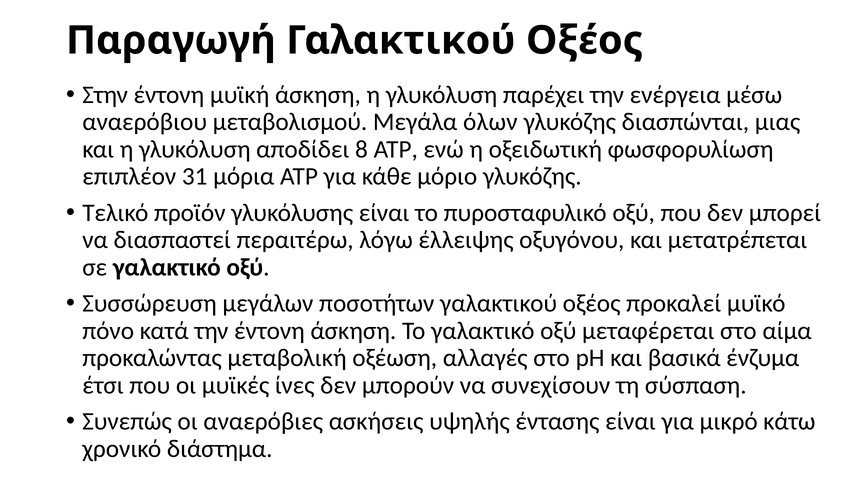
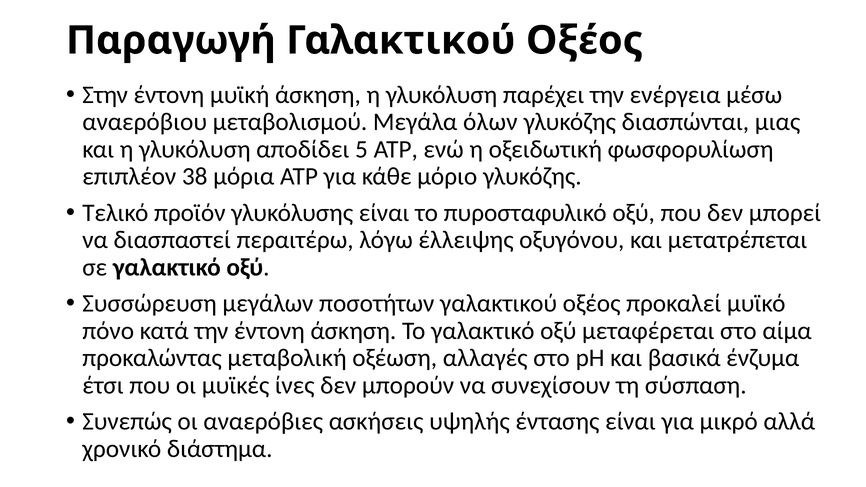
8: 8 -> 5 (361, 149)
31: 31 -> 38 (195, 177)
κάτω: κάτω -> αλλά (789, 422)
